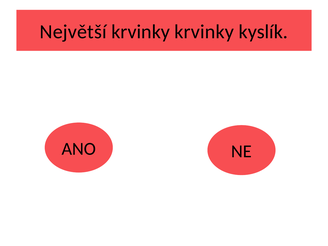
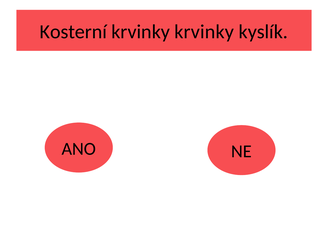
Největší: Největší -> Kosterní (73, 32)
